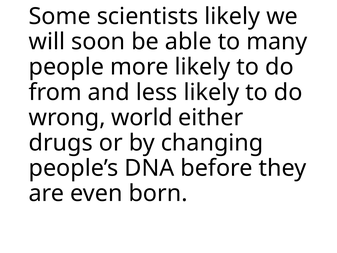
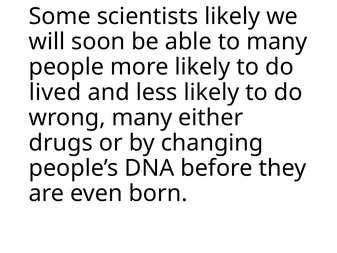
from: from -> lived (55, 92)
wrong world: world -> many (142, 117)
